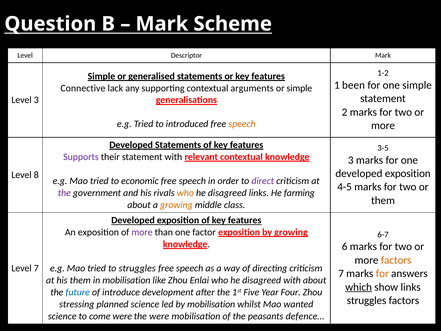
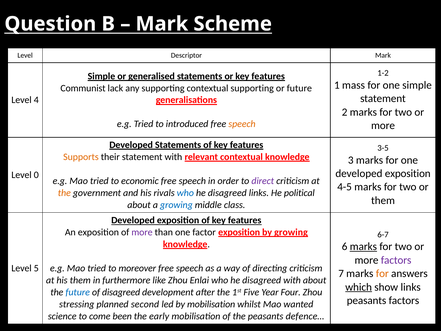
been: been -> mass (354, 85)
Connective: Connective -> Communist (83, 88)
contextual arguments: arguments -> supporting (252, 88)
or simple: simple -> future (299, 88)
Level 3: 3 -> 4 (36, 100)
Supports colour: purple -> orange (81, 157)
8: 8 -> 0 (36, 175)
the colour: purple -> orange (64, 193)
who colour: orange -> blue (185, 193)
farming: farming -> political (299, 193)
growing colour: orange -> blue (176, 205)
marks underline: none -> present (363, 246)
factors colour: orange -> purple (396, 260)
Level 7: 7 -> 5 (36, 268)
to struggles: struggles -> moreover (137, 268)
in mobilisation: mobilisation -> furthermore (126, 280)
of introduce: introduce -> disagreed (121, 292)
struggles: struggles -> peasants (367, 300)
planned science: science -> second (145, 304)
come were: were -> been (122, 316)
the were: were -> early (159, 316)
